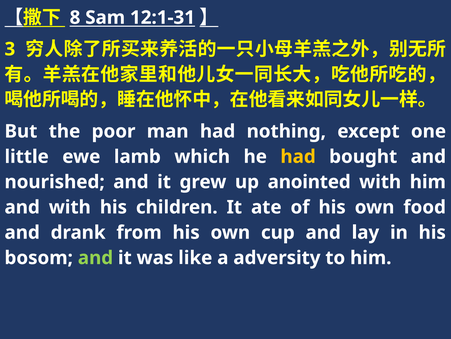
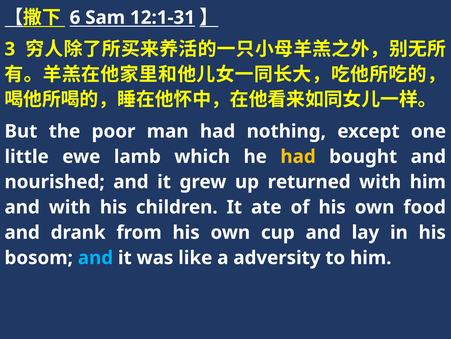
8: 8 -> 6 (75, 18)
anointed: anointed -> returned (309, 182)
and colour: light green -> light blue (95, 257)
